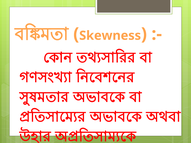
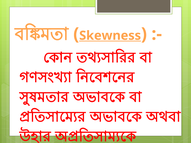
Skewness underline: none -> present (110, 36)
